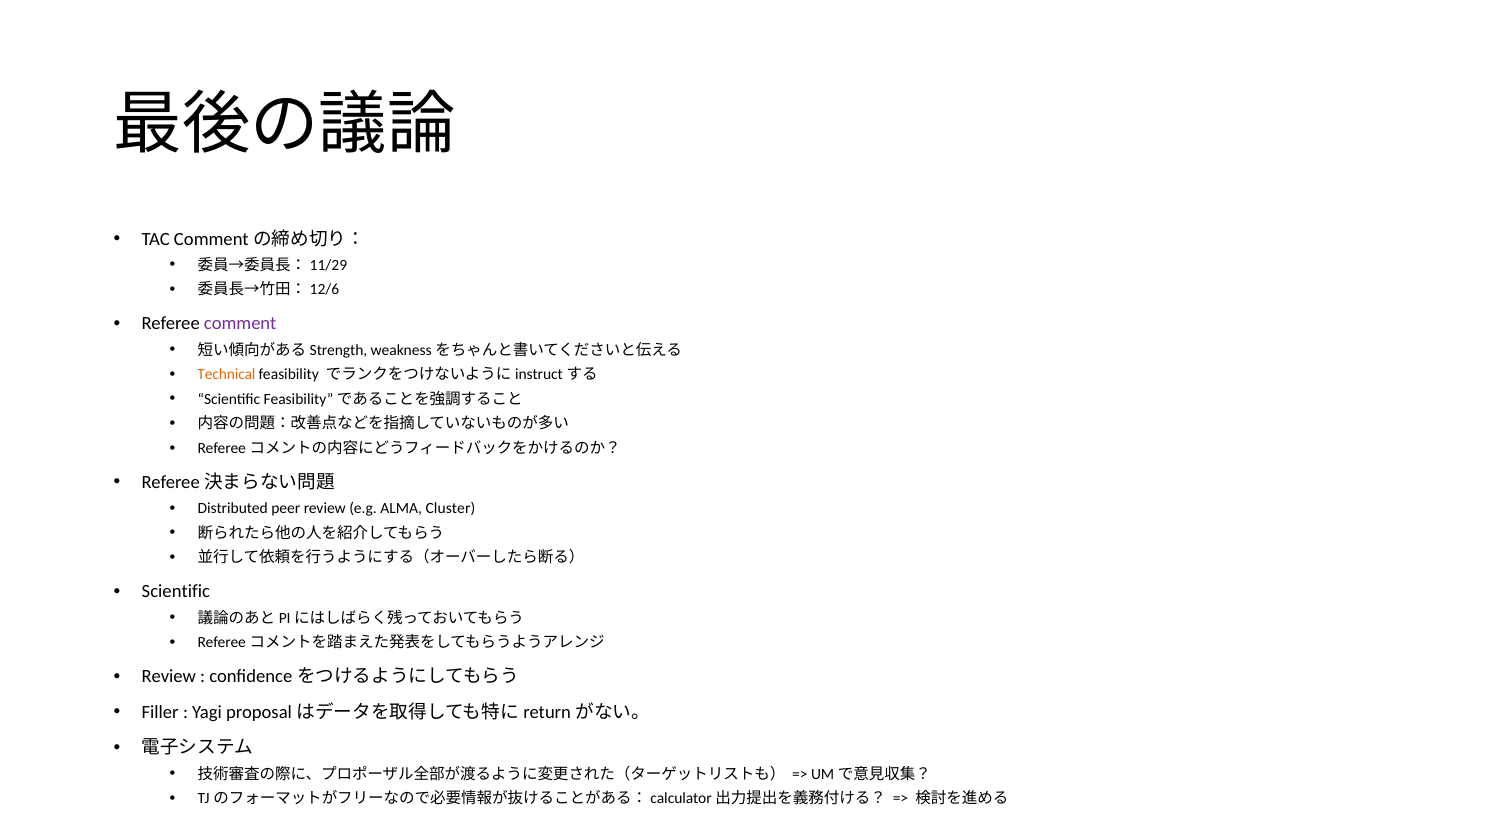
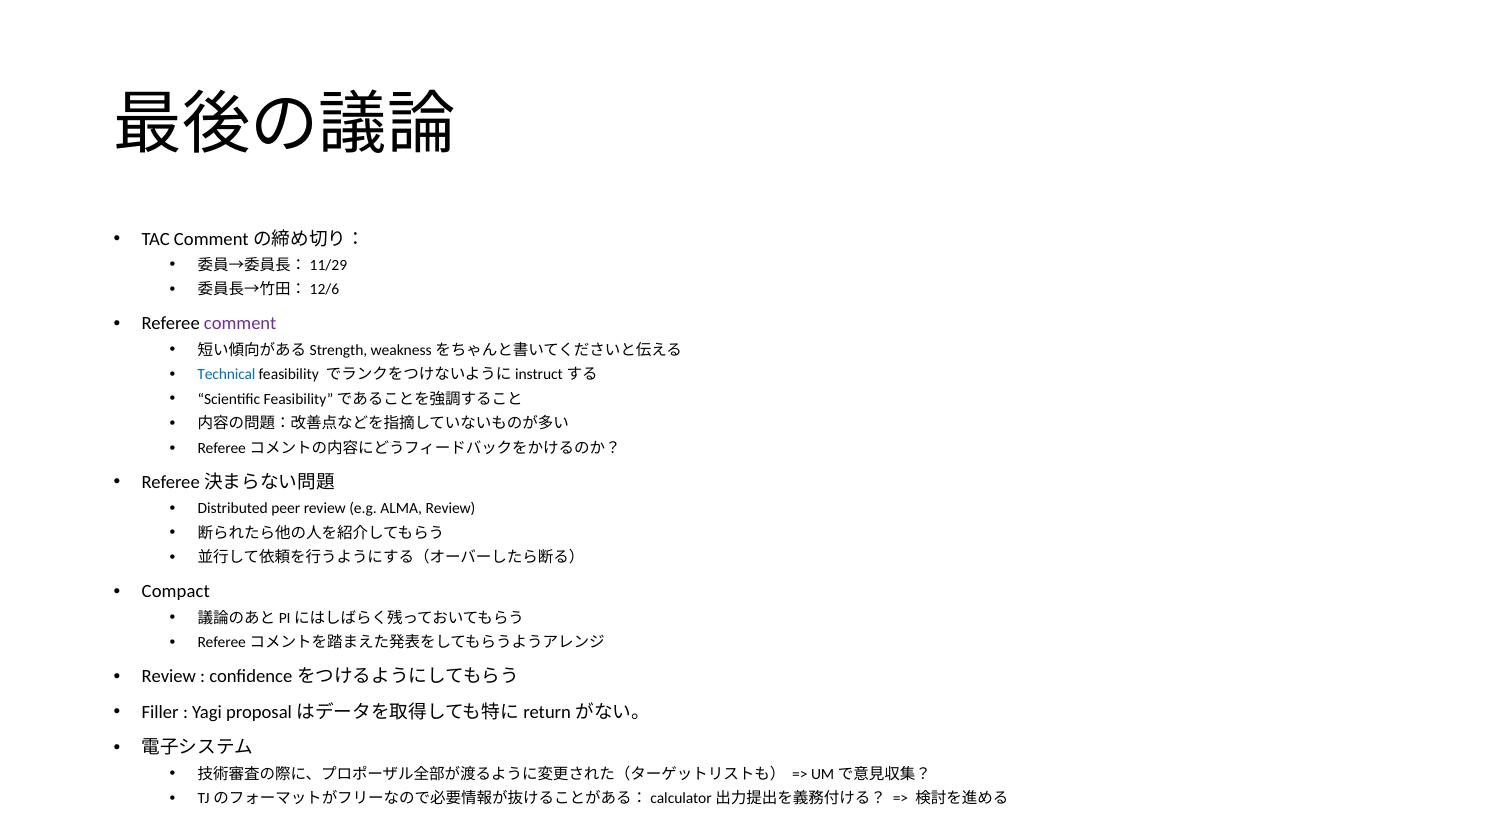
Technical colour: orange -> blue (226, 375)
ALMA Cluster: Cluster -> Review (450, 509)
Scientific: Scientific -> Compact (176, 592)
